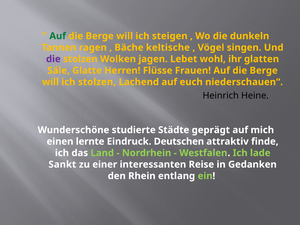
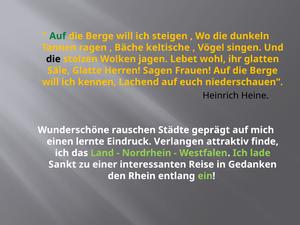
die colour: purple -> black (53, 59)
Flüsse: Flüsse -> Sagen (158, 70)
ich stolzen: stolzen -> kennen (97, 82)
studierte: studierte -> rauschen (134, 130)
Deutschen: Deutschen -> Verlangen (179, 141)
